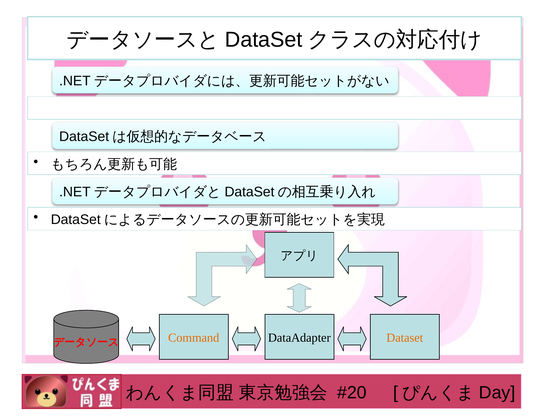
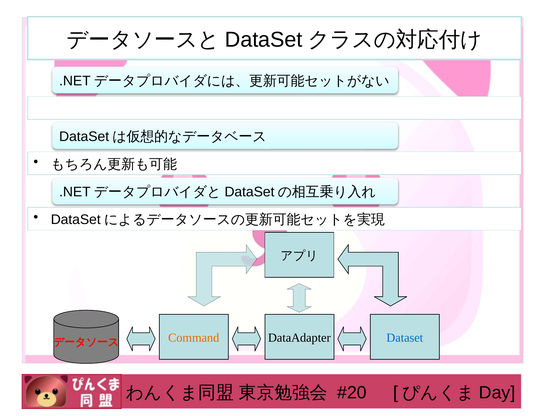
Dataset colour: orange -> blue (405, 337)
